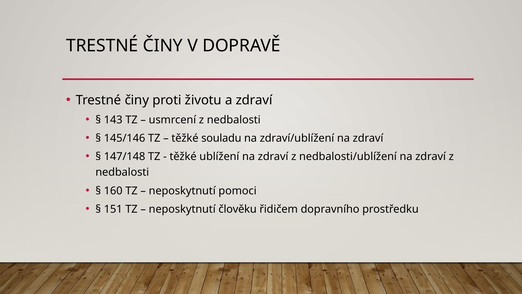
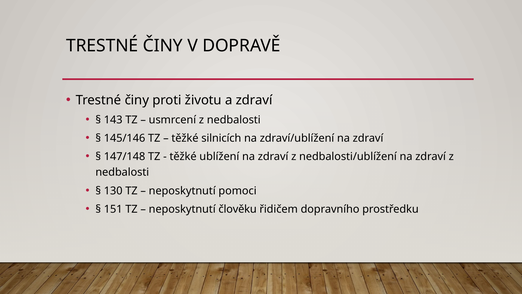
souladu: souladu -> silnicích (221, 138)
160: 160 -> 130 (113, 191)
